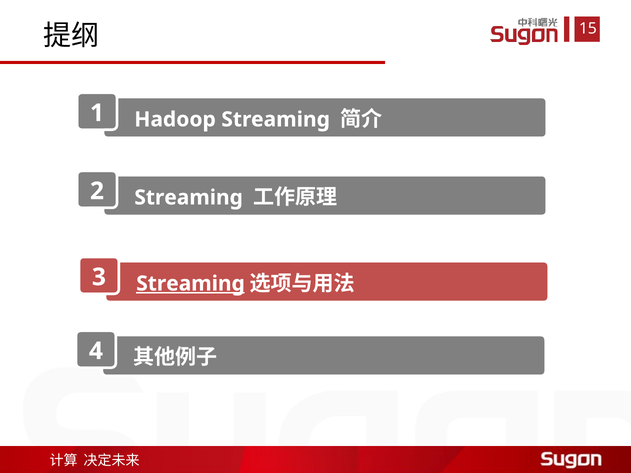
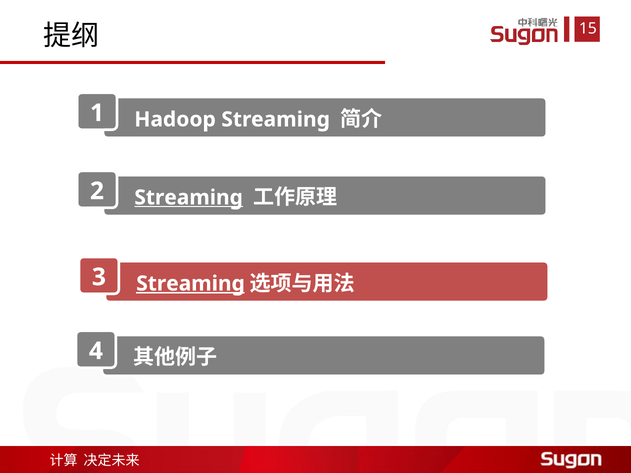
Streaming underline: none -> present (189, 198)
